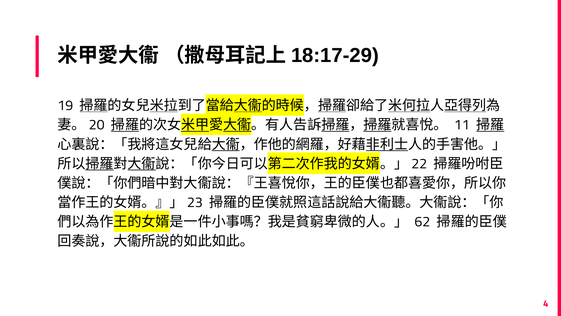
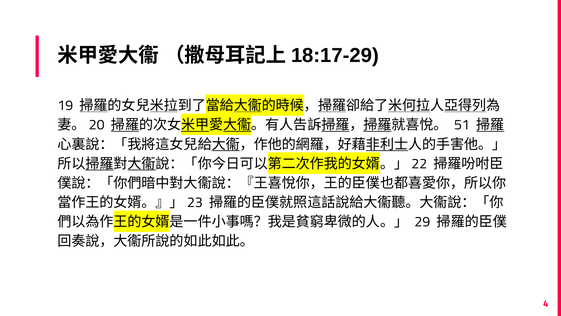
11: 11 -> 51 (462, 125)
62: 62 -> 29 (422, 222)
